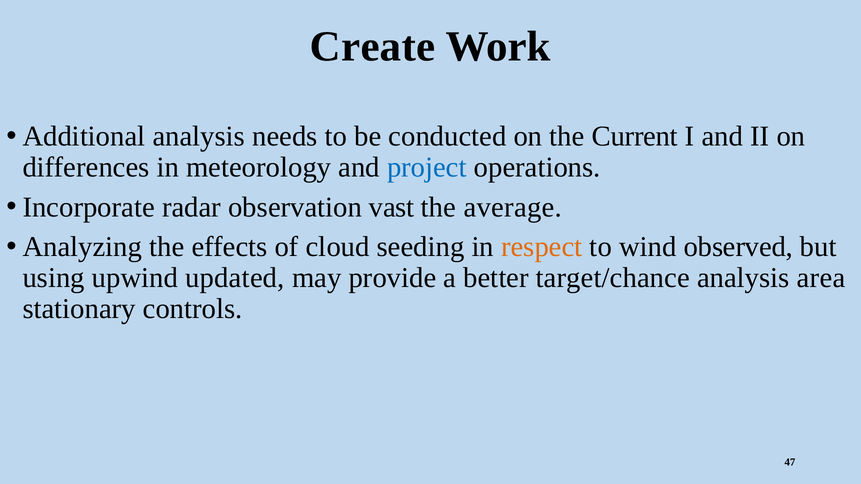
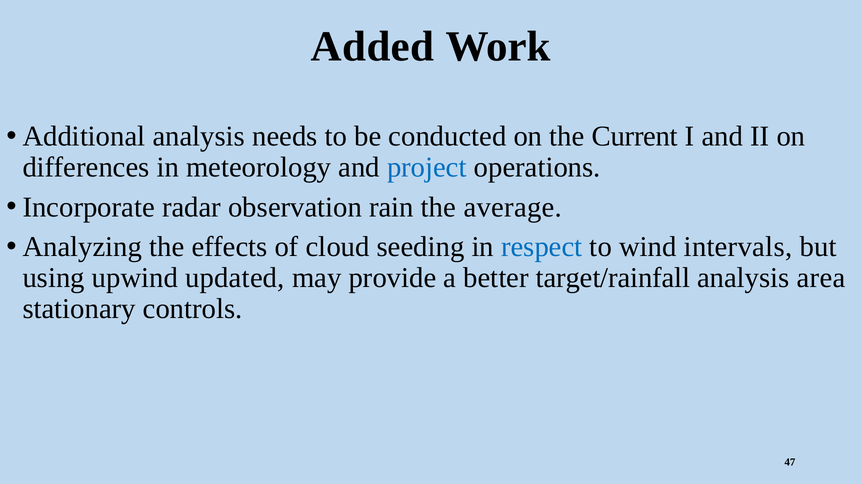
Create: Create -> Added (373, 47)
vast: vast -> rain (391, 207)
respect colour: orange -> blue (542, 247)
observed: observed -> intervals (738, 247)
target/chance: target/chance -> target/rainfall (613, 278)
